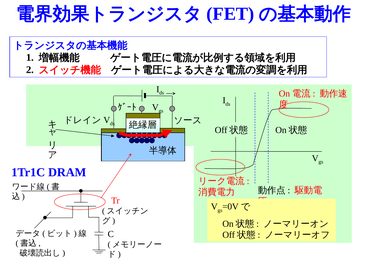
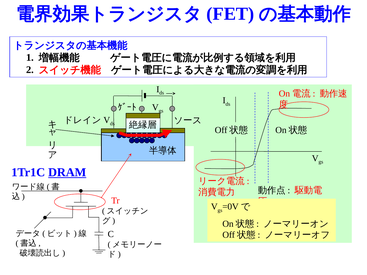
DRAM underline: none -> present (67, 173)
